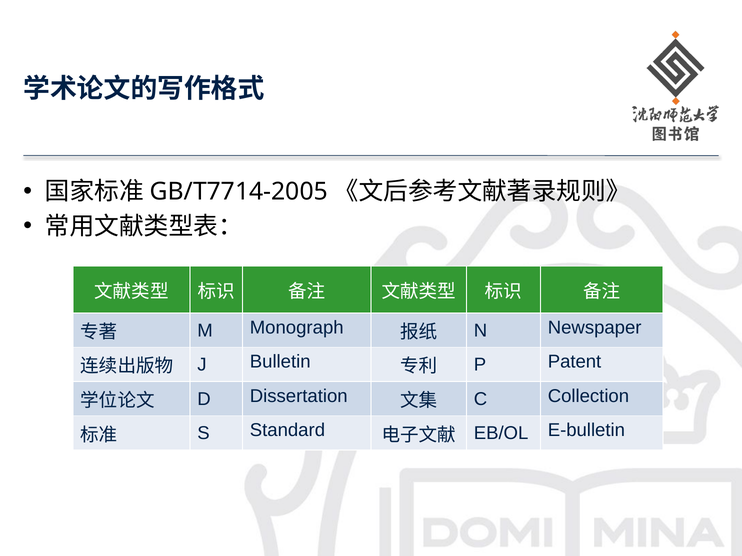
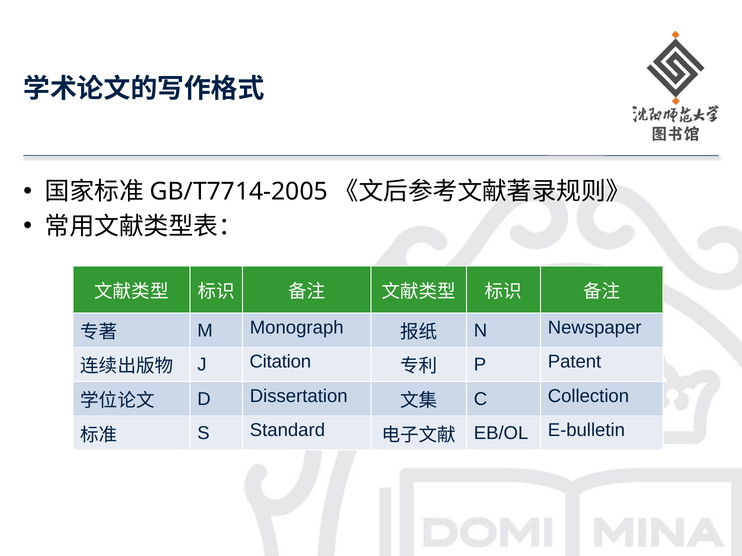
Bulletin: Bulletin -> Citation (280, 362)
